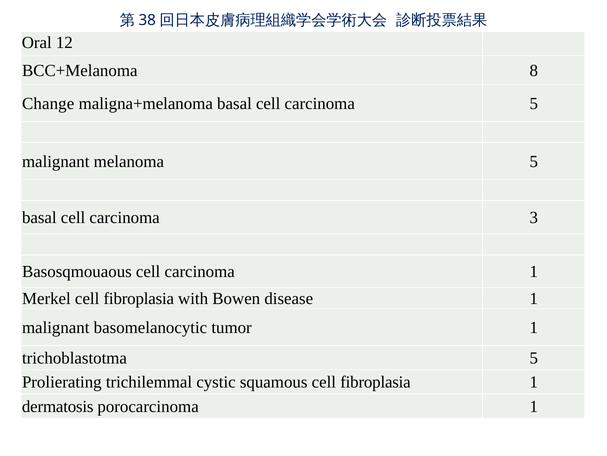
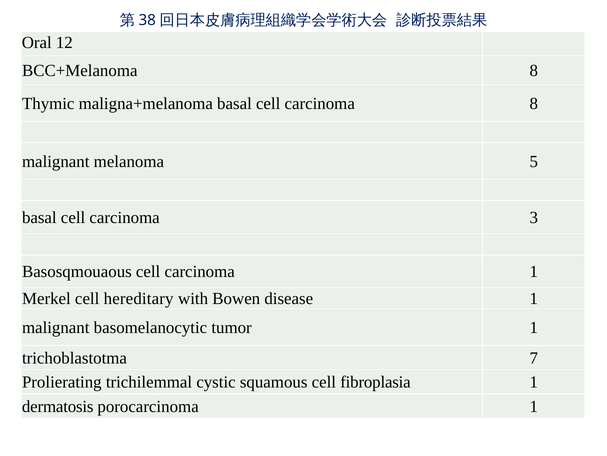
Change: Change -> Thymic (48, 103)
carcinoma 5: 5 -> 8 (534, 103)
Merkel cell fibroplasia: fibroplasia -> hereditary (139, 298)
trichoblastotma 5: 5 -> 7 (534, 358)
